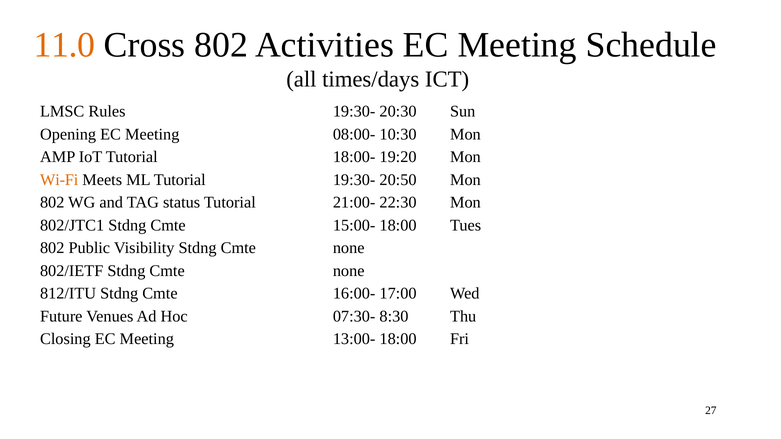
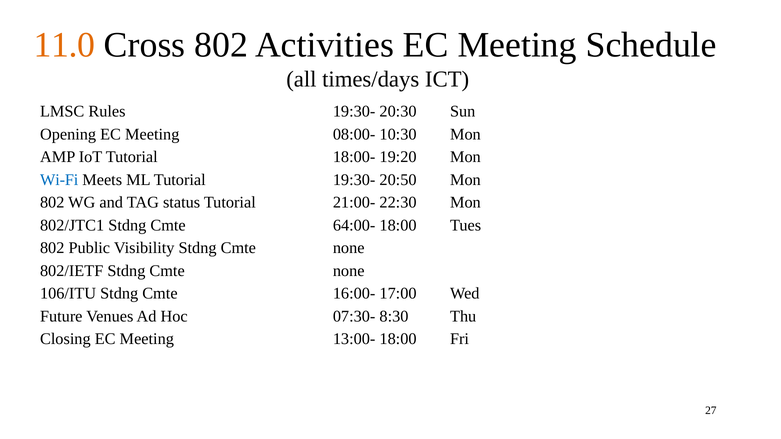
Wi-Fi colour: orange -> blue (59, 180)
15:00-: 15:00- -> 64:00- (354, 225)
812/ITU: 812/ITU -> 106/ITU (68, 294)
